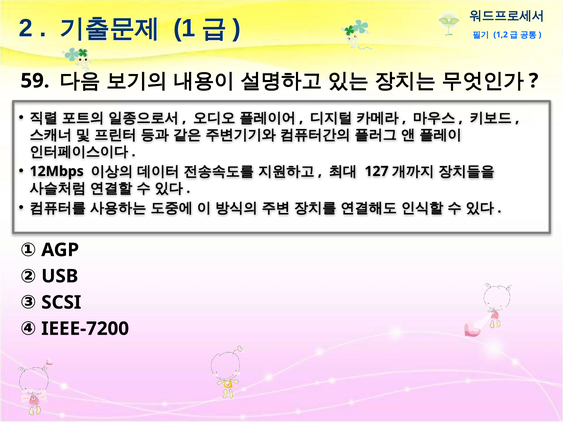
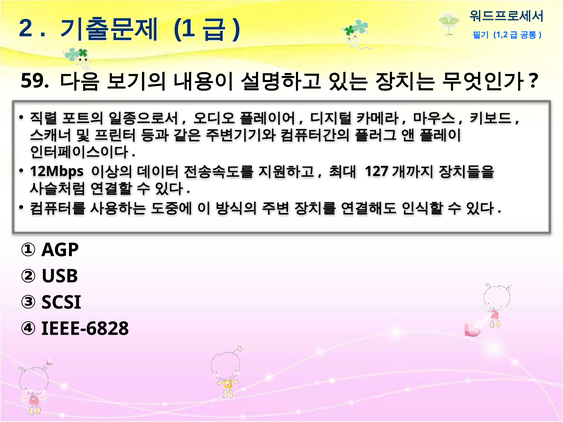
IEEE-7200: IEEE-7200 -> IEEE-6828 (85, 329)
